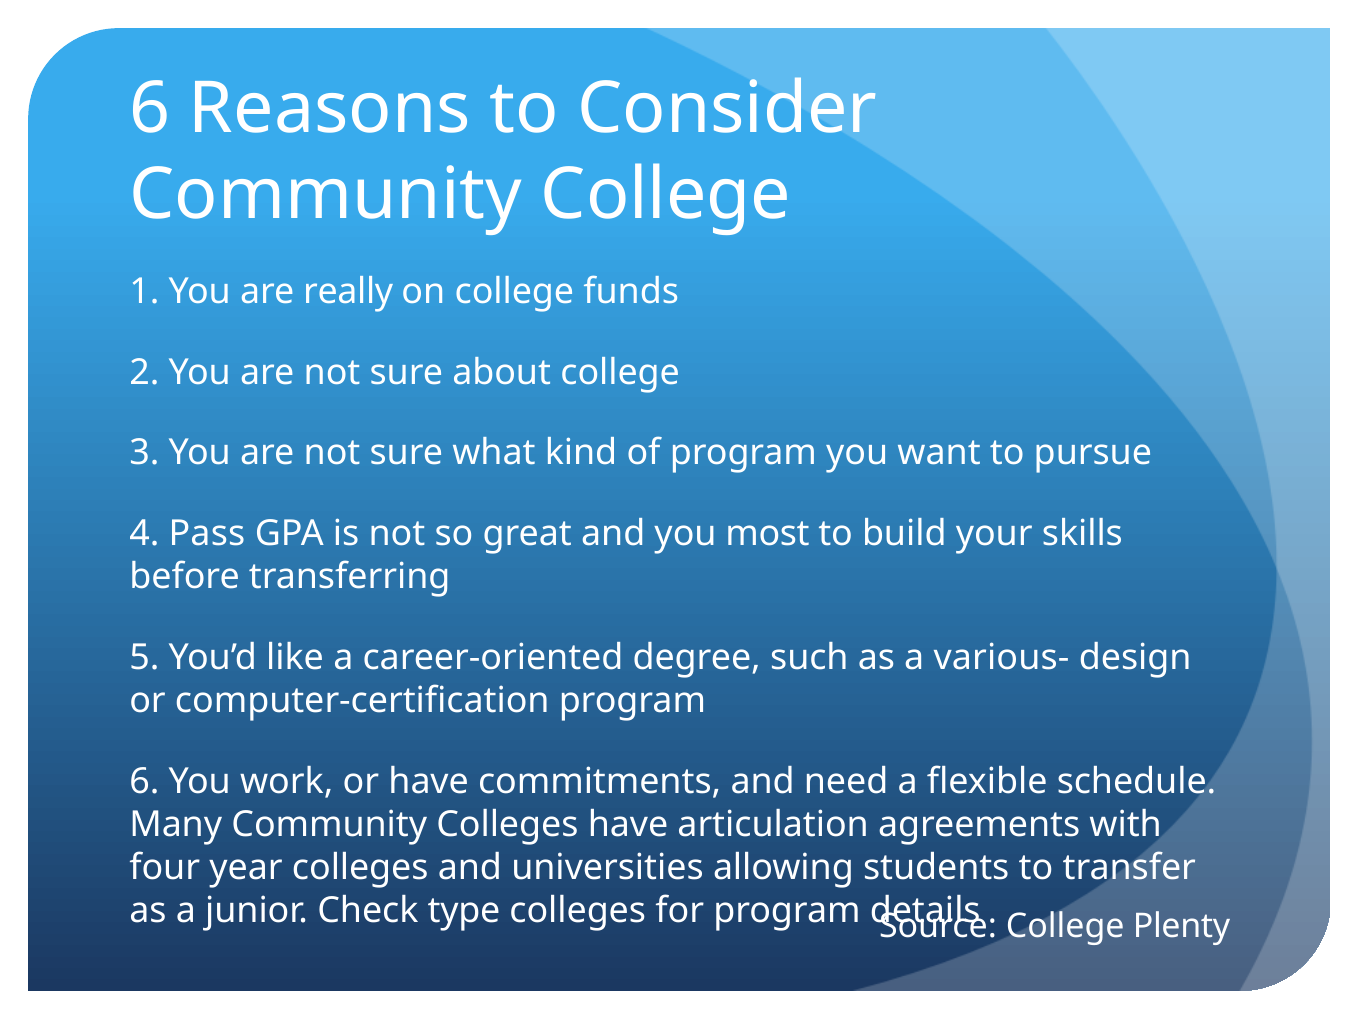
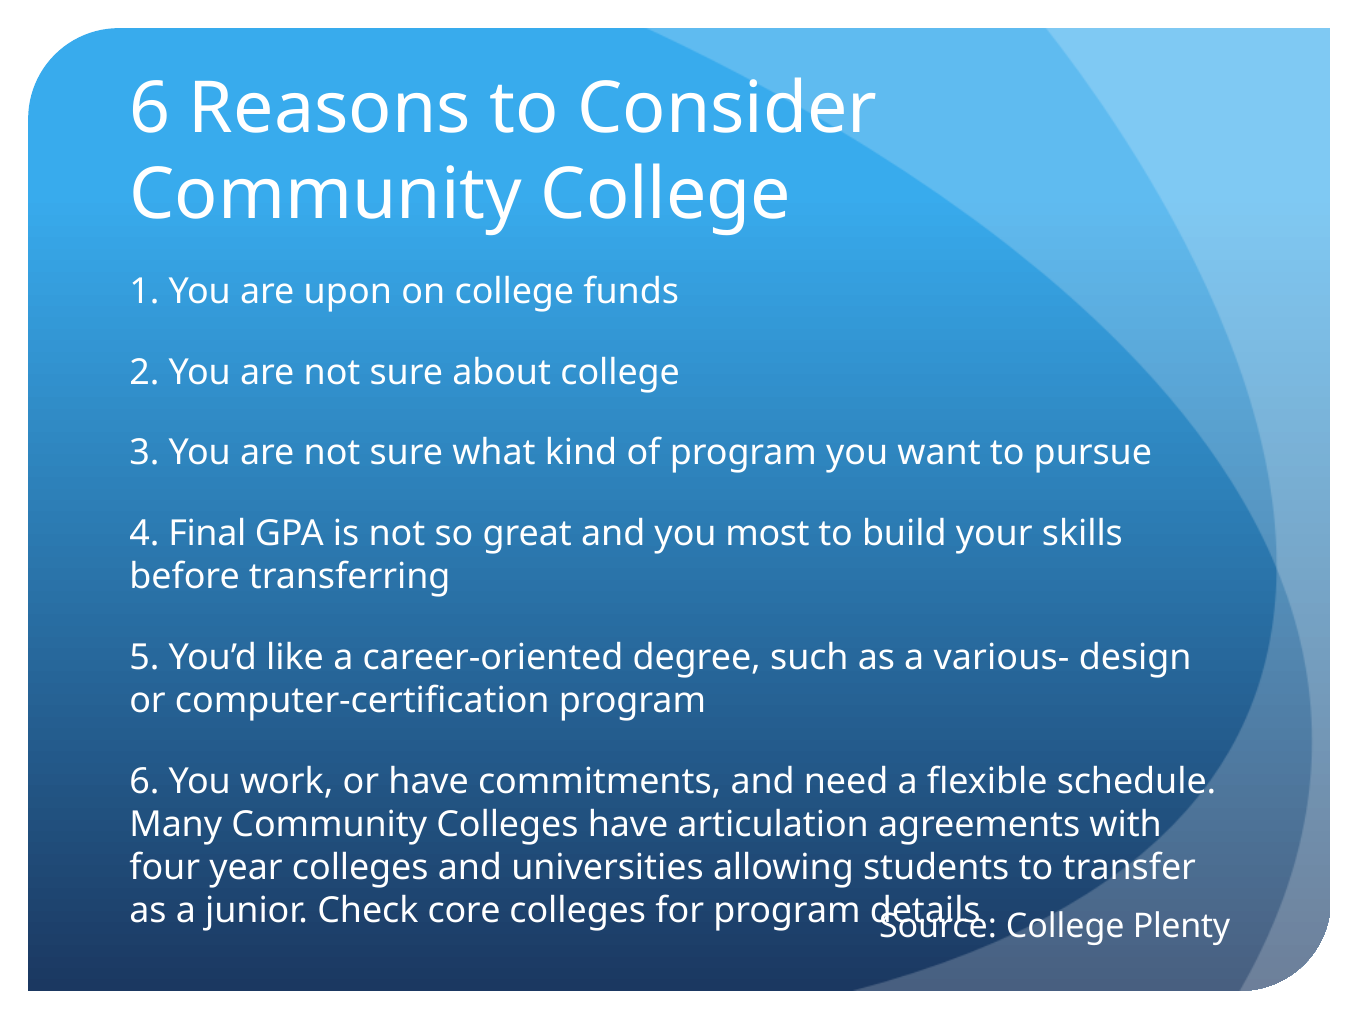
really: really -> upon (348, 292)
Pass: Pass -> Final (207, 534)
type: type -> core (464, 911)
